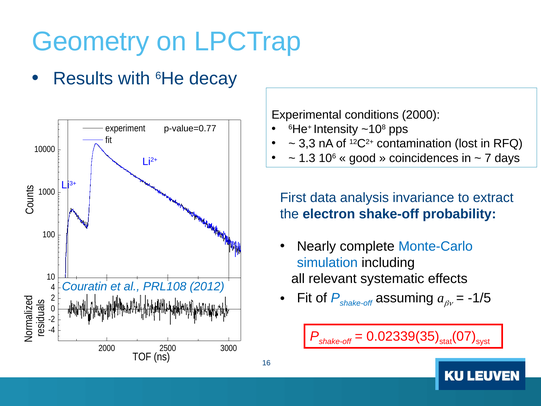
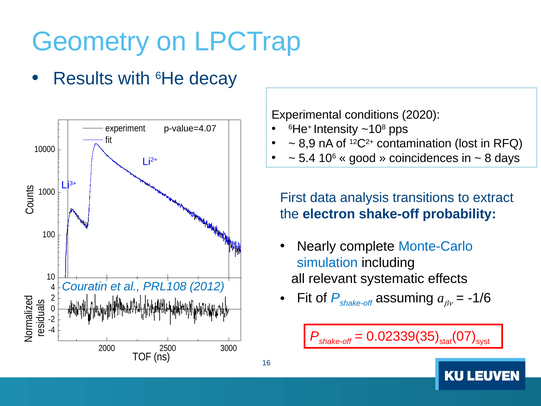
conditions 2000: 2000 -> 2020 (421, 115)
p-value=0.77: p-value=0.77 -> p-value=4.07 (190, 129)
3,3: 3,3 -> 8,9 (307, 144)
1.3: 1.3 -> 5.4 (307, 158)
7: 7 -> 8 (488, 158)
invariance: invariance -> transitions (423, 198)
-1/5: -1/5 -> -1/6 (479, 298)
